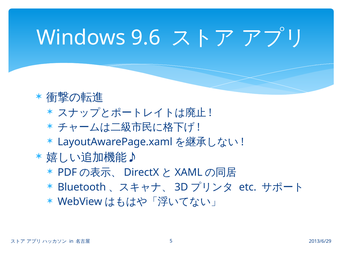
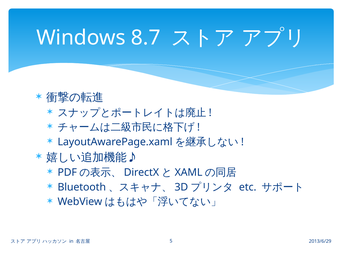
9.6: 9.6 -> 8.7 (146, 38)
